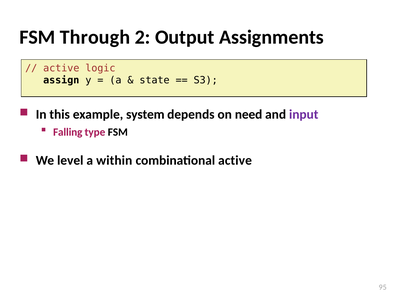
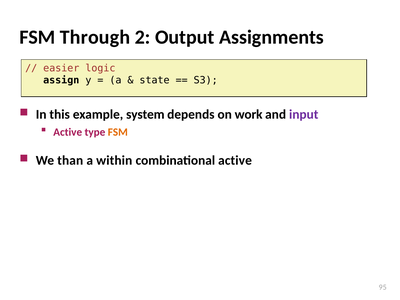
active: active -> easier (61, 68)
need: need -> work (249, 114)
Falling: Falling -> Active (68, 132)
FSM colour: black -> orange (118, 132)
level: level -> than (70, 160)
